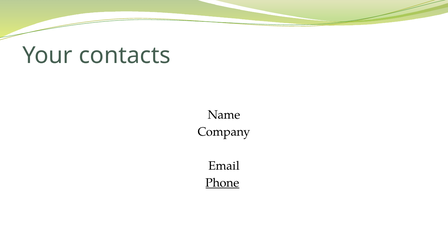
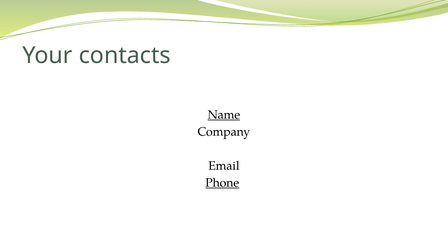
Name underline: none -> present (224, 115)
